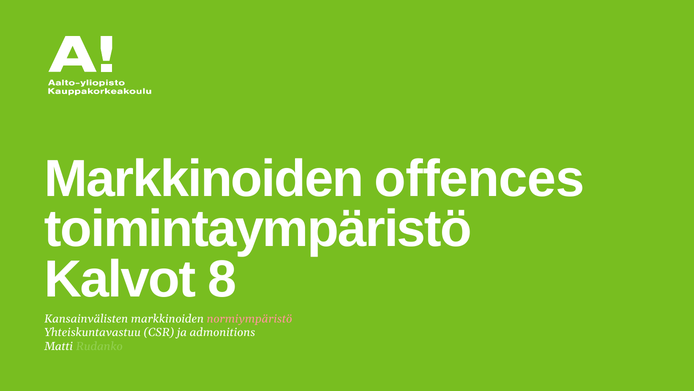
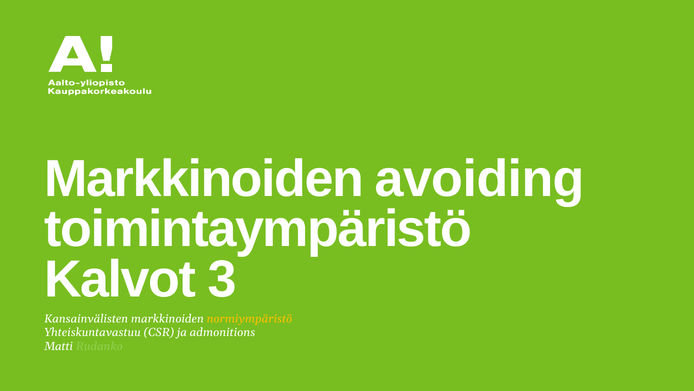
offences: offences -> avoiding (480, 179)
8: 8 -> 3 (222, 279)
normiympäristö colour: pink -> yellow (249, 318)
